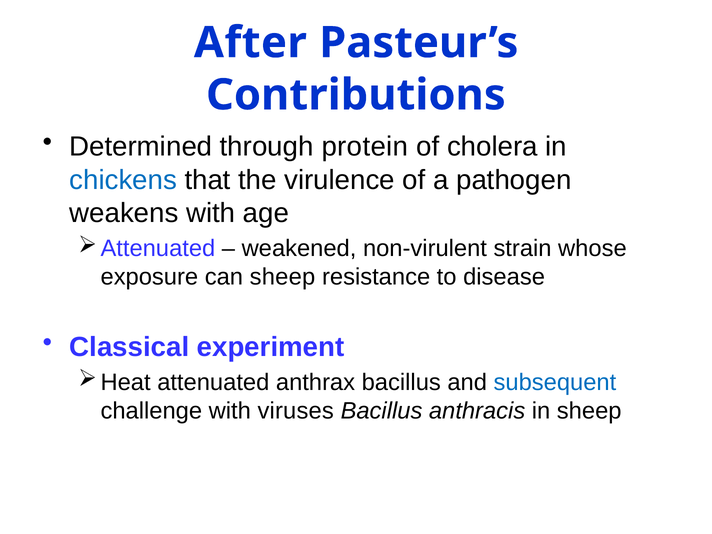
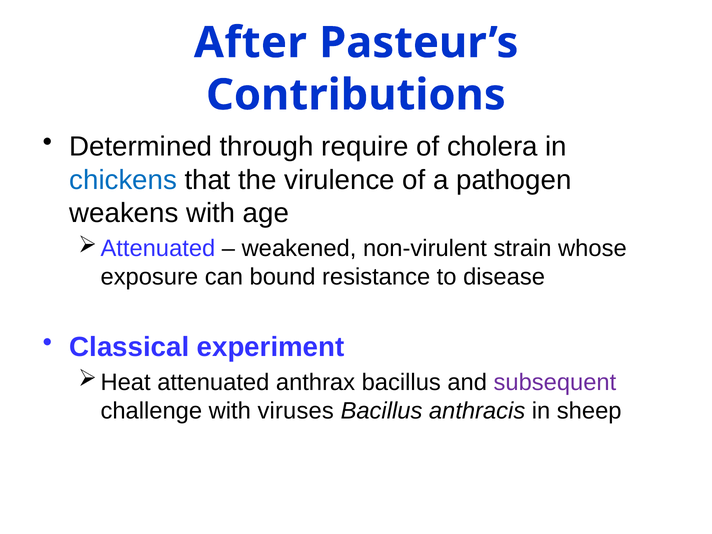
protein: protein -> require (365, 147)
can sheep: sheep -> bound (283, 277)
subsequent colour: blue -> purple (555, 382)
